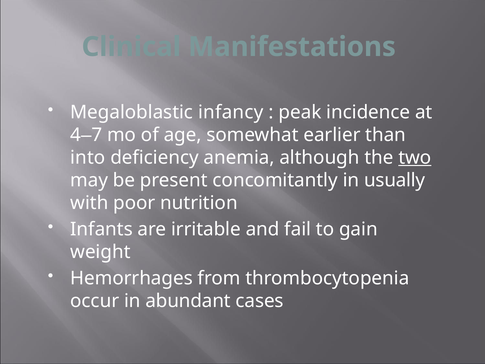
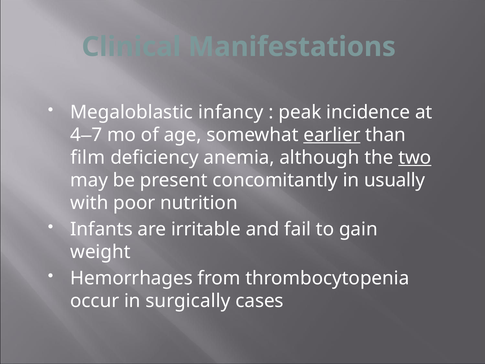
earlier underline: none -> present (332, 135)
into: into -> film (88, 157)
abundant: abundant -> surgically (188, 301)
